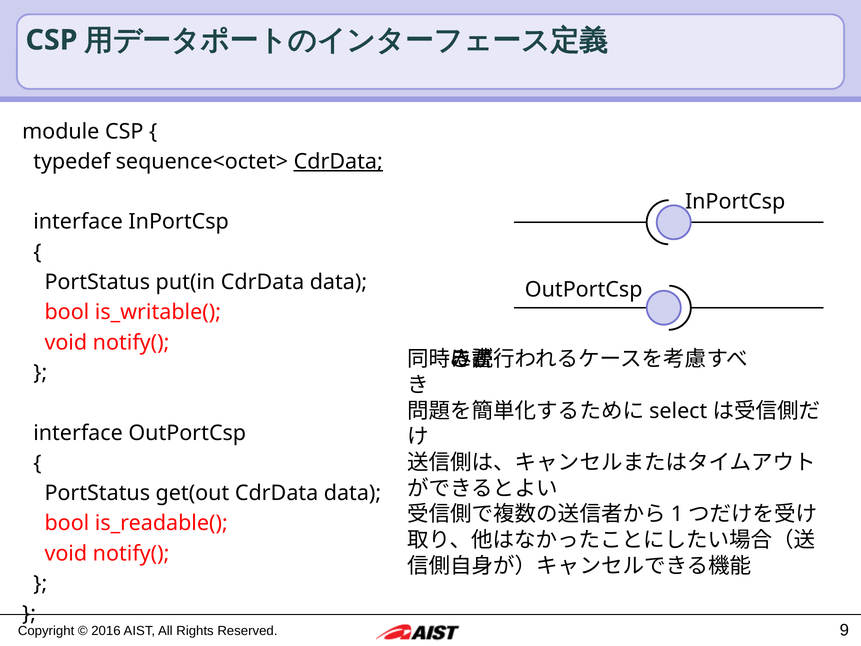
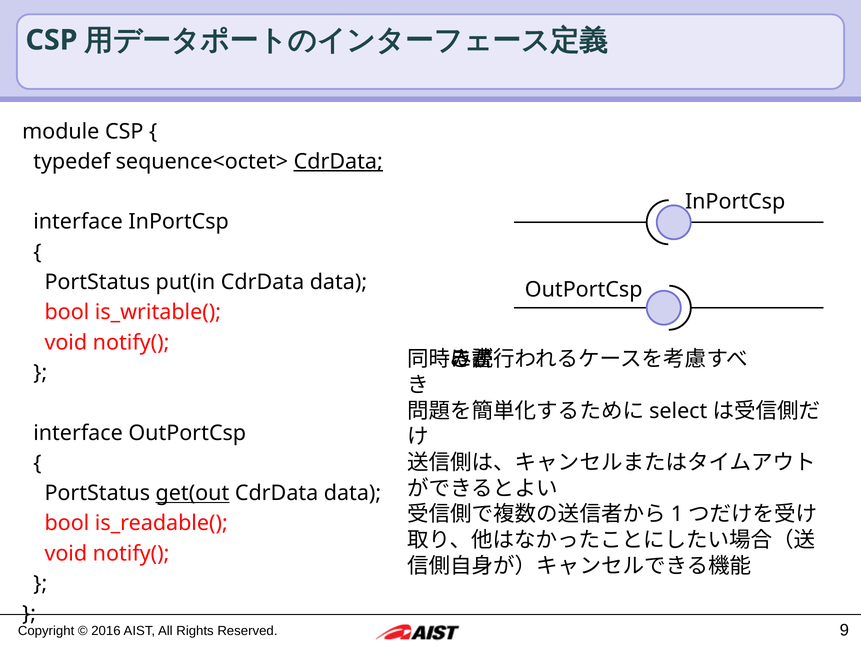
get(out underline: none -> present (192, 493)
